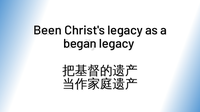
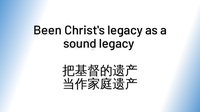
began: began -> sound (80, 44)
